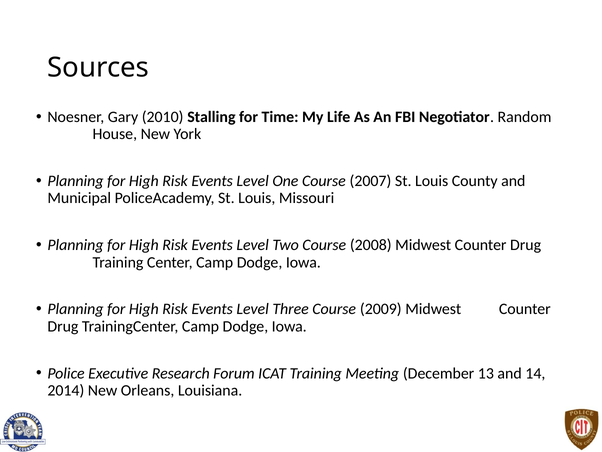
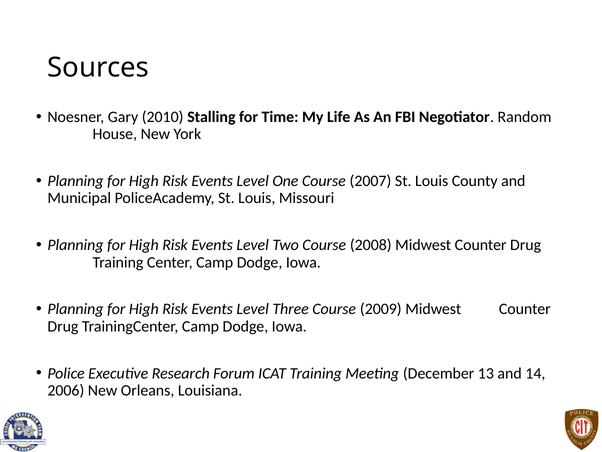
2014: 2014 -> 2006 (66, 390)
